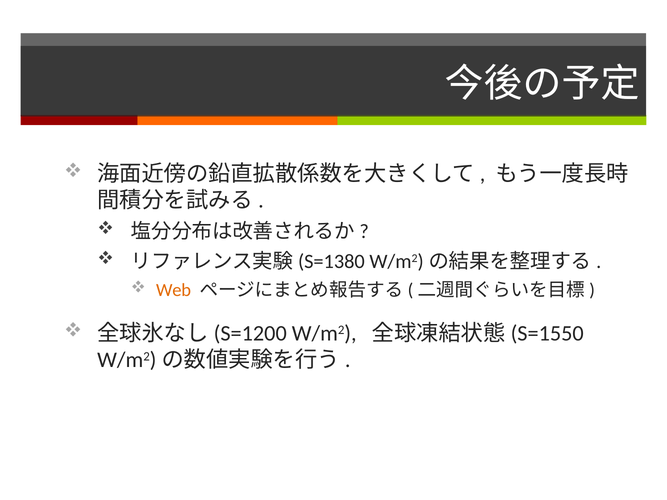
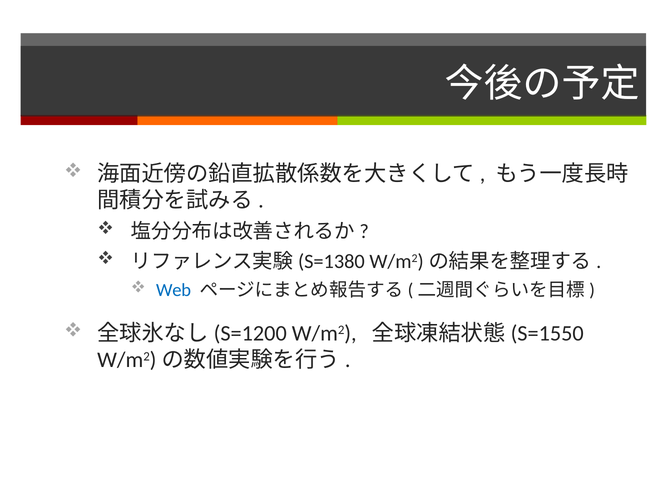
Web colour: orange -> blue (174, 290)
